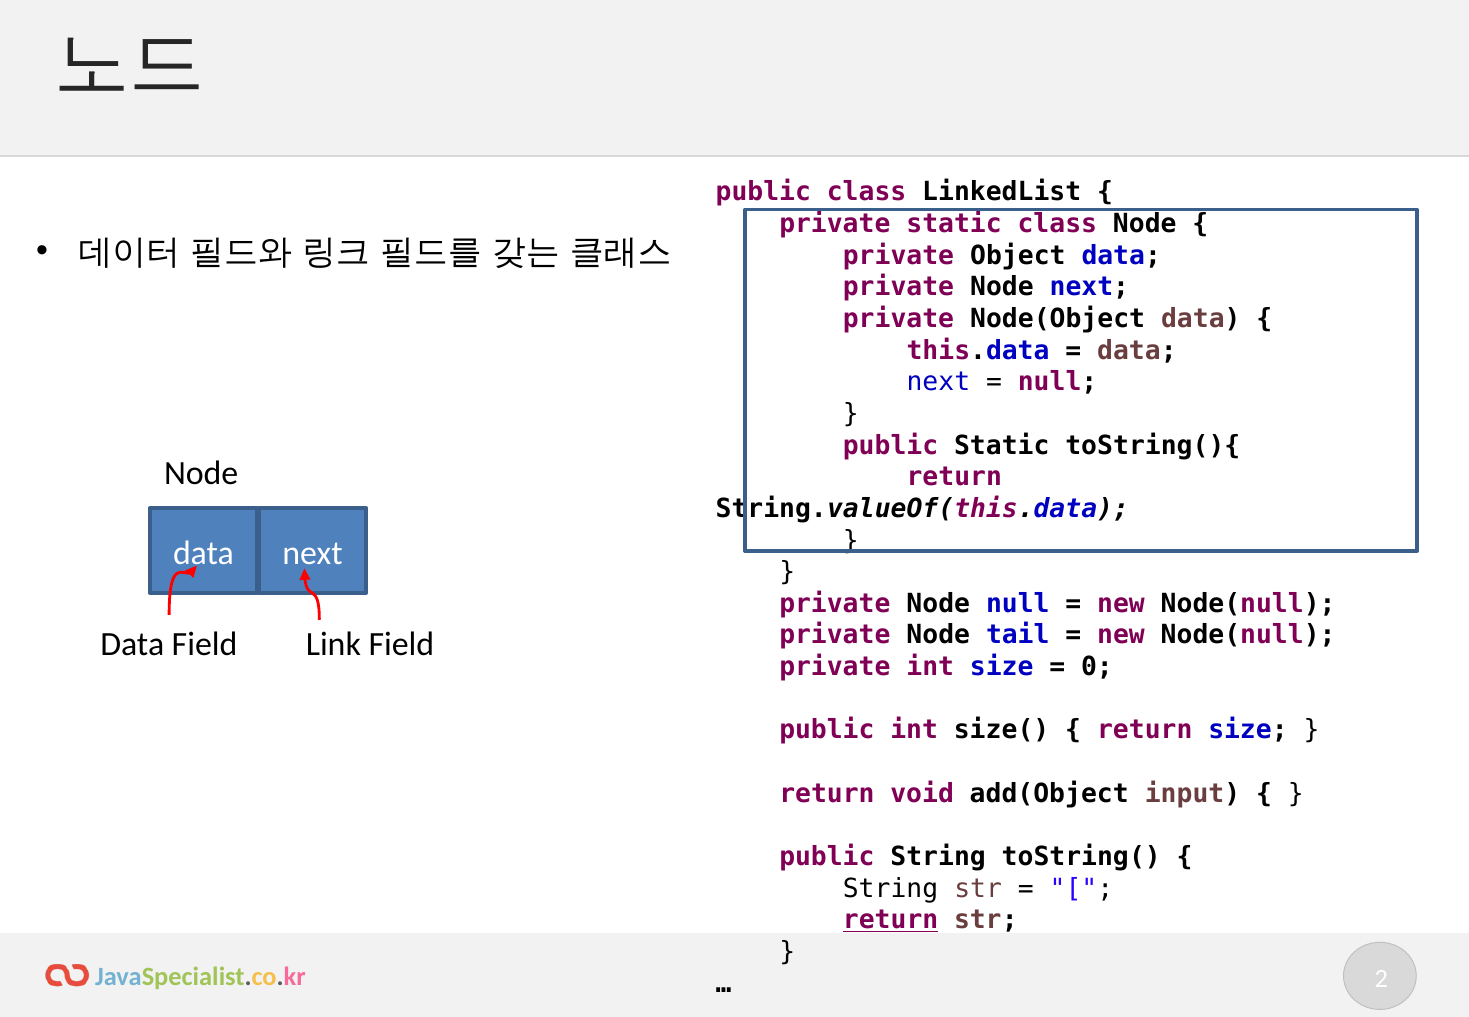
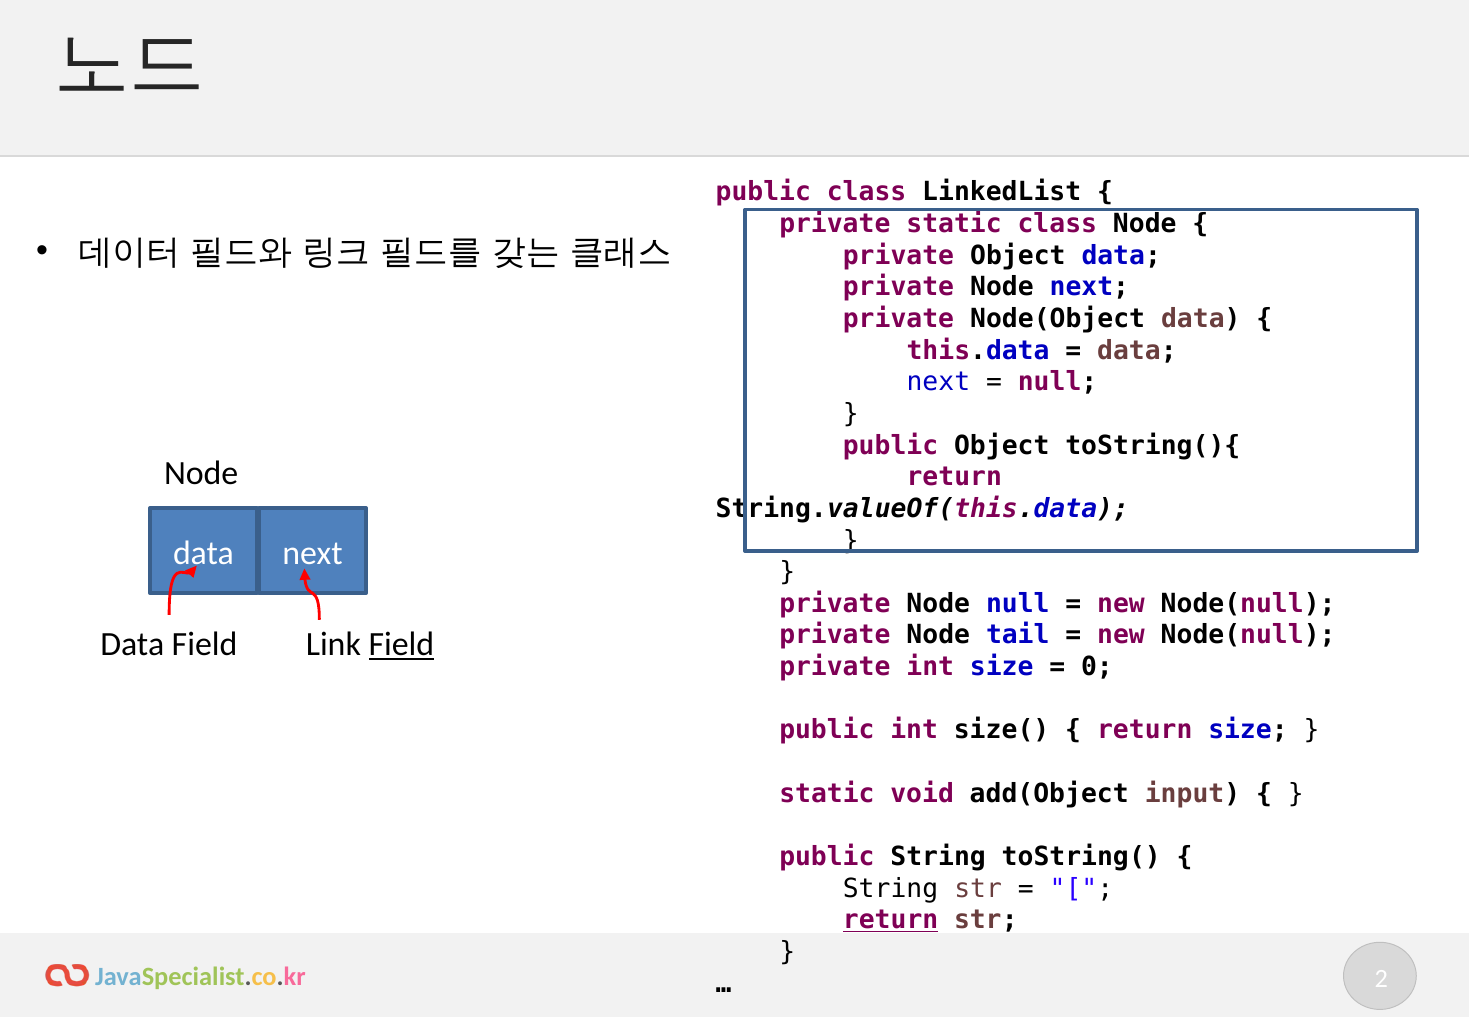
public Static: Static -> Object (1002, 445)
Field underline: none -> present (401, 644)
return: return -> static (827, 794)
